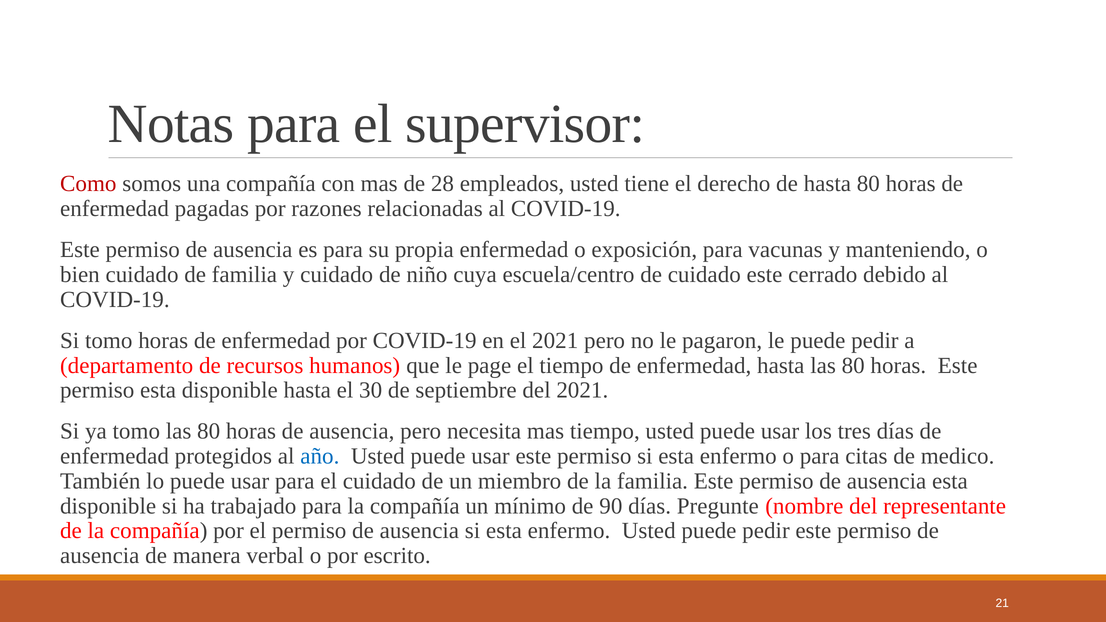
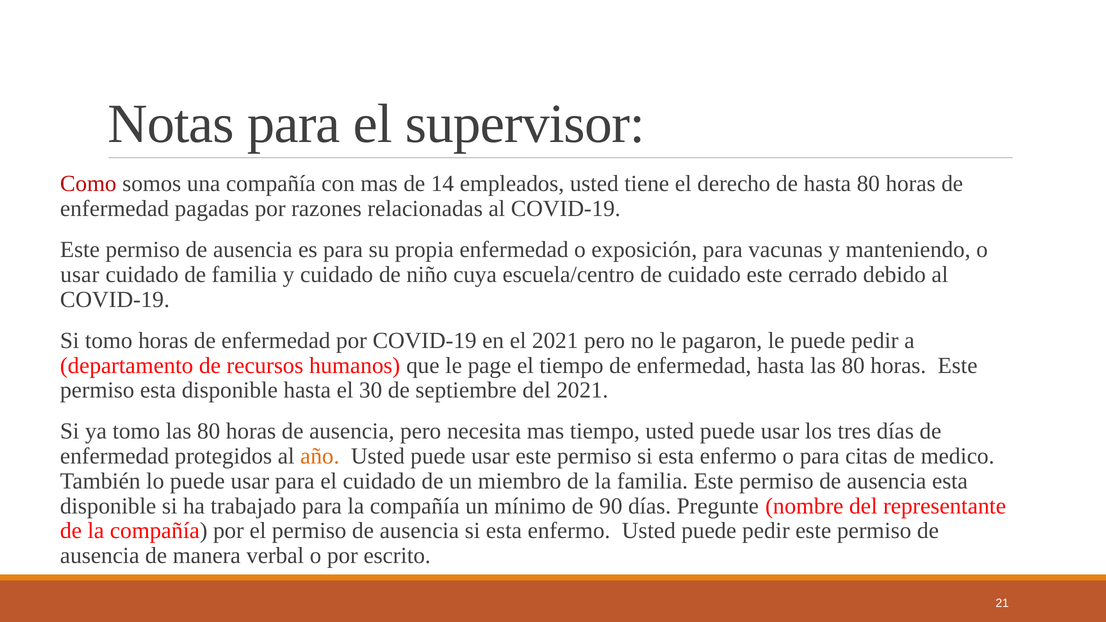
28: 28 -> 14 (442, 184)
bien: bien -> usar (80, 275)
año colour: blue -> orange (320, 456)
